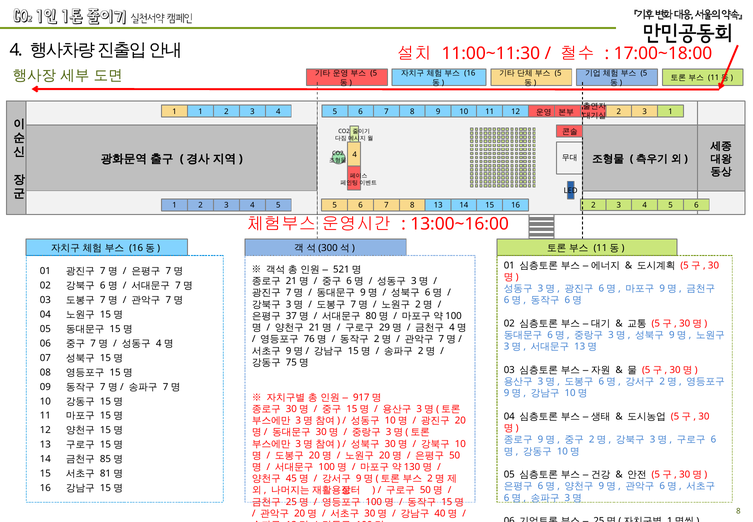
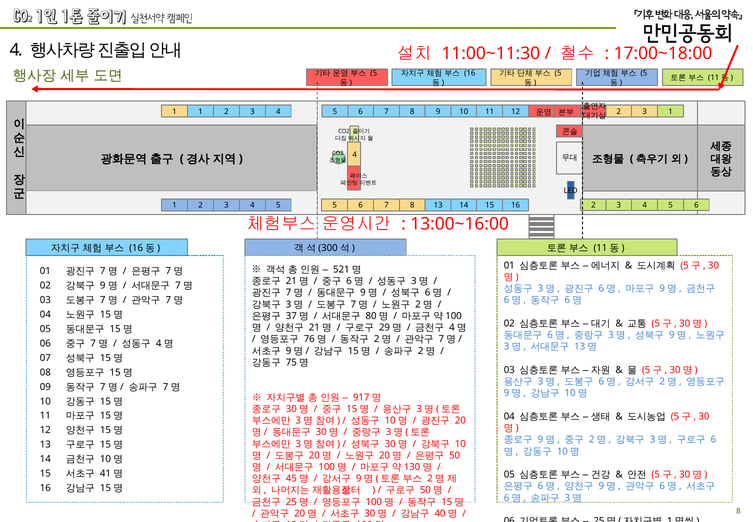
6: 6 -> 9 (103, 285)
85: 85 -> 10 (105, 459)
81: 81 -> 41 (105, 473)
